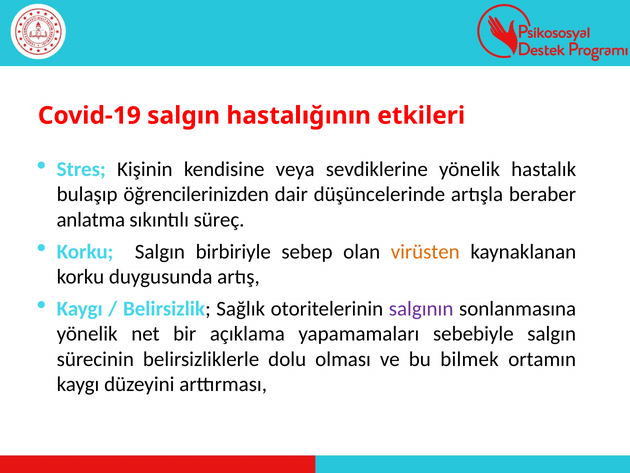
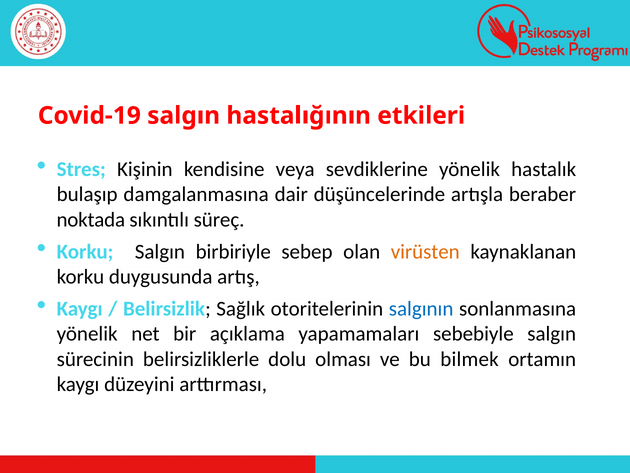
öğrencilerinizden: öğrencilerinizden -> damgalanmasına (196, 194)
anlatma: anlatma -> noktada (91, 220)
salgının colour: purple -> blue (421, 308)
